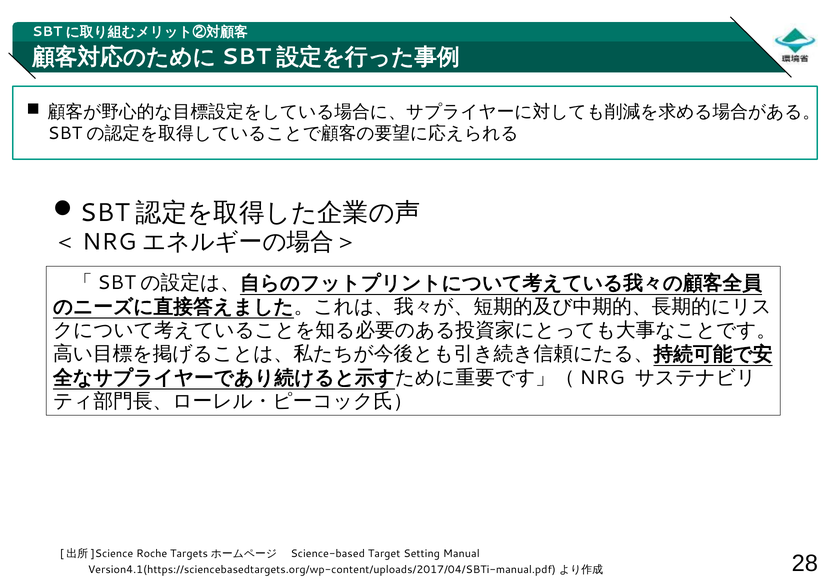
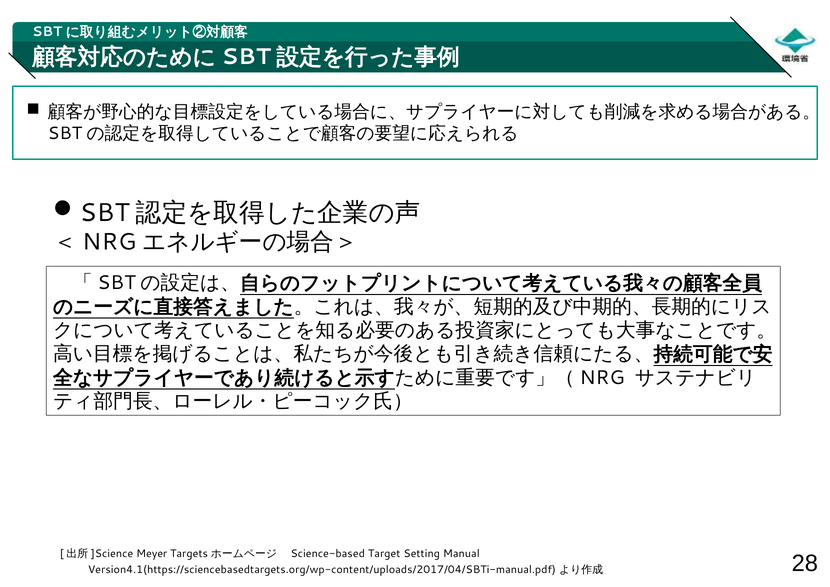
Roche: Roche -> Meyer (152, 554)
